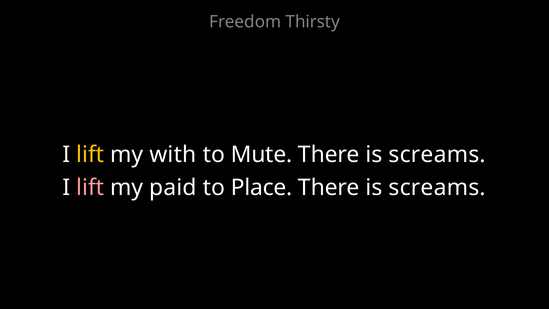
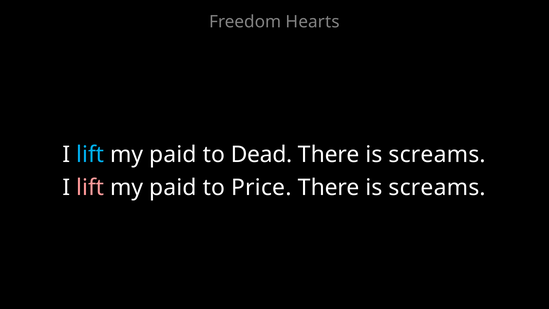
Thirsty: Thirsty -> Hearts (313, 22)
lift colour: yellow -> light blue (90, 154)
with: with -> paid (173, 154)
Mute: Mute -> Dead (262, 154)
Place: Place -> Price (261, 188)
